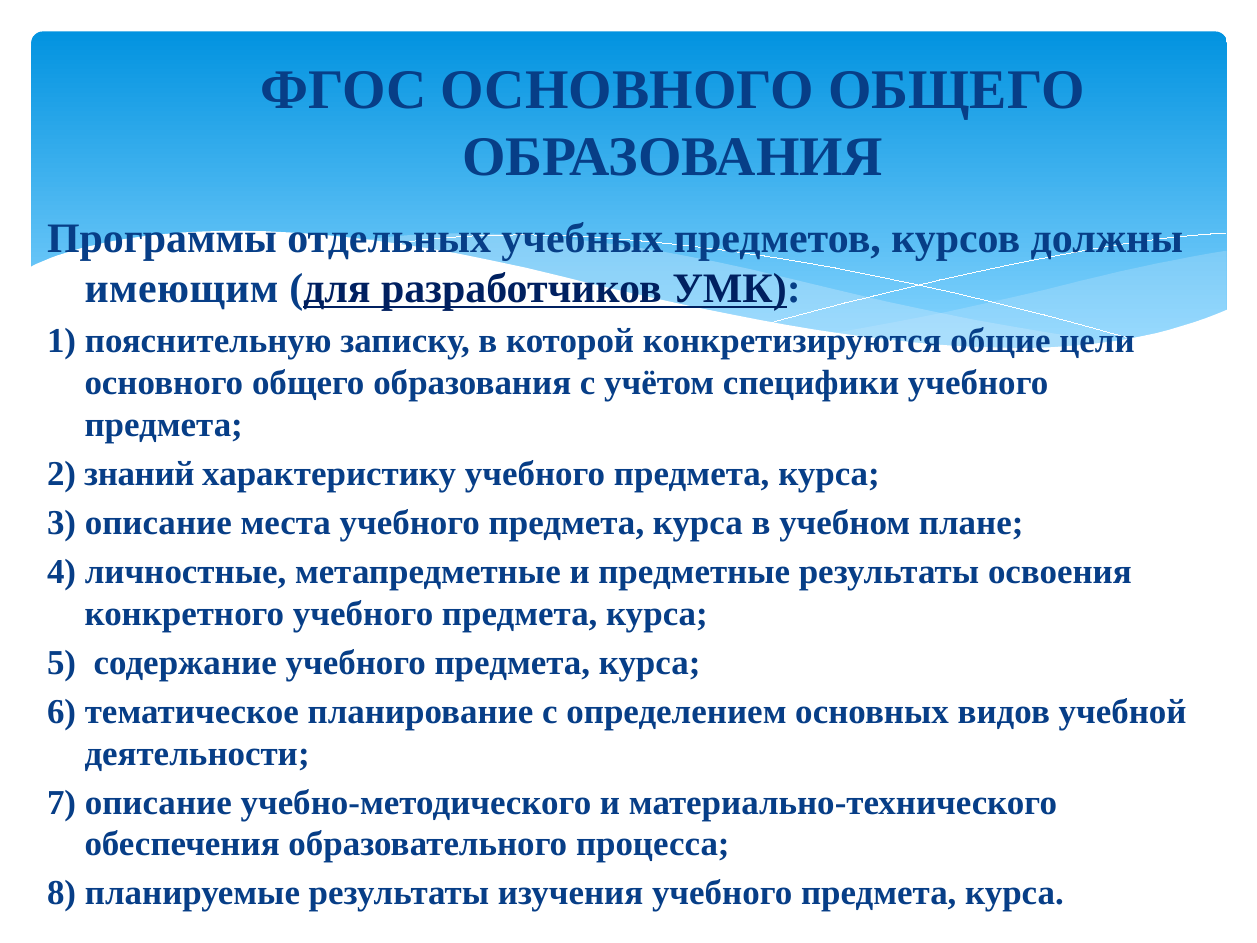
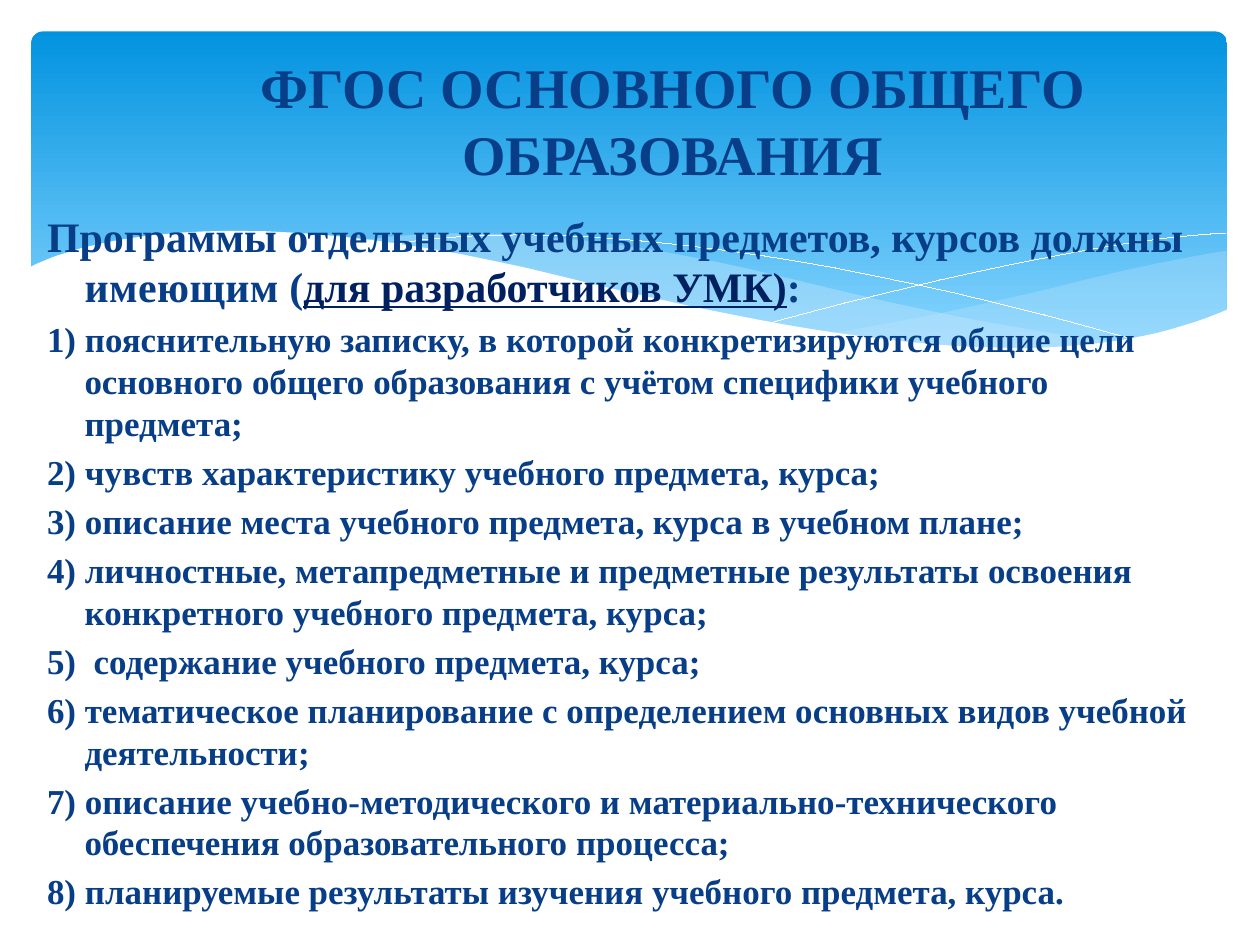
знаний: знаний -> чувств (139, 474)
